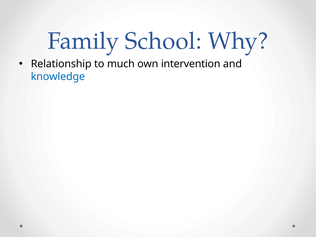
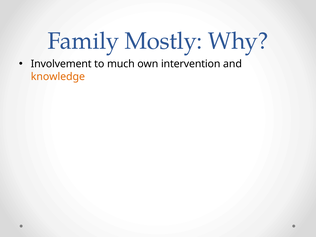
School: School -> Mostly (164, 41)
Relationship: Relationship -> Involvement (61, 64)
knowledge colour: blue -> orange (58, 77)
